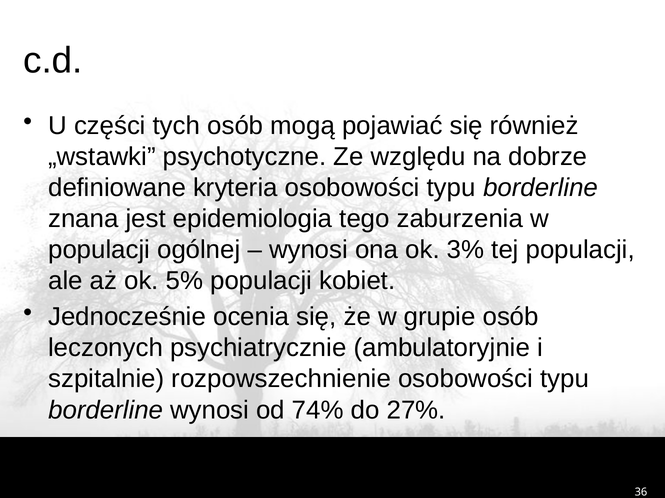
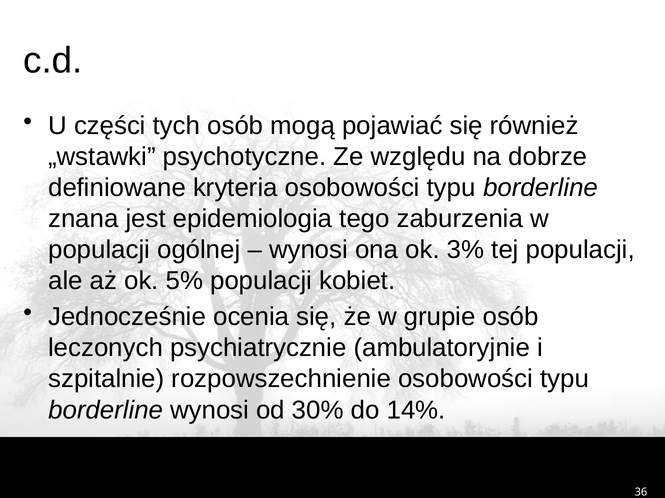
74%: 74% -> 30% (318, 411)
27%: 27% -> 14% (416, 411)
